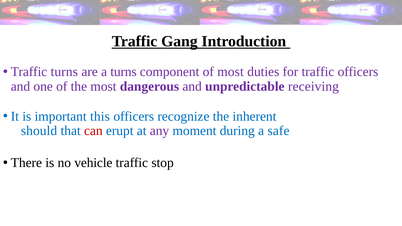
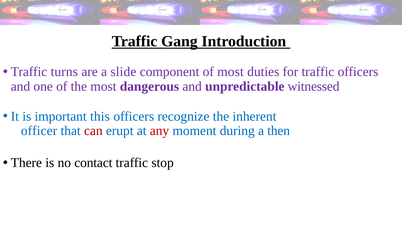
a turns: turns -> slide (123, 72)
receiving: receiving -> witnessed (314, 86)
should: should -> officer (39, 131)
any colour: purple -> red (159, 131)
safe: safe -> then (279, 131)
vehicle: vehicle -> contact (93, 163)
